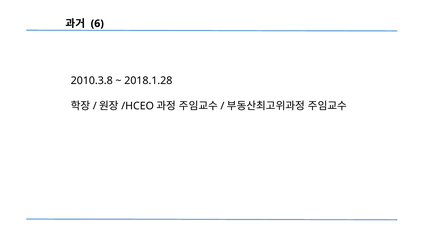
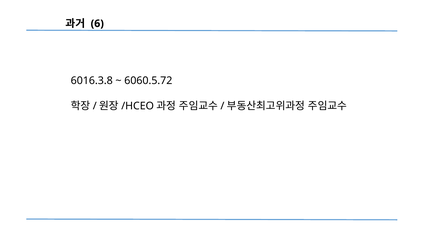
2010.3.8: 2010.3.8 -> 6016.3.8 (92, 81)
2018.1.28: 2018.1.28 -> 6060.5.72 (148, 81)
